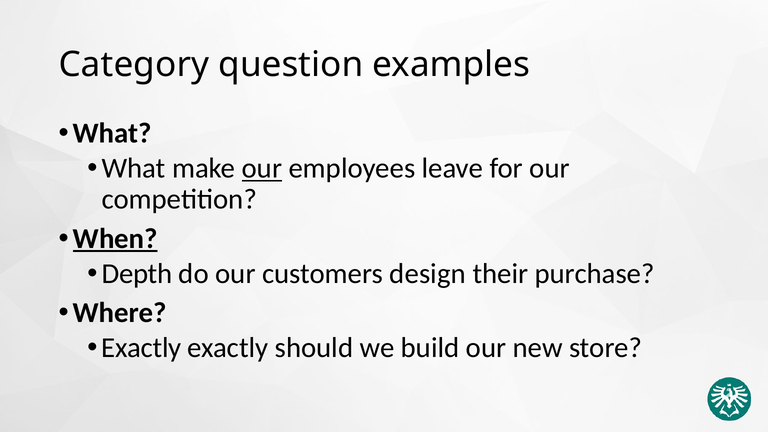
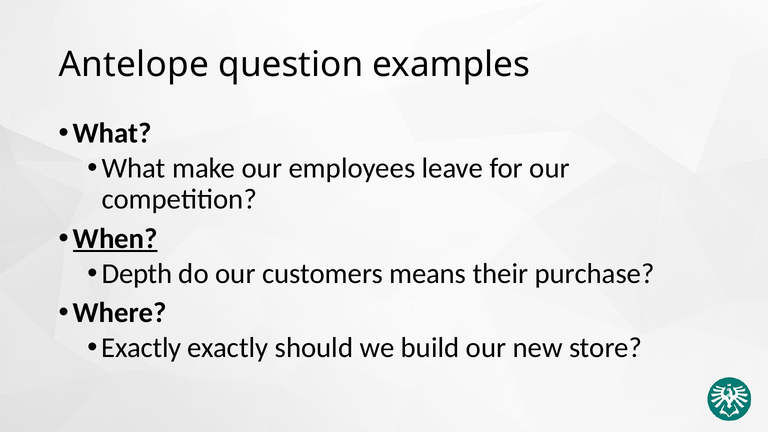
Category: Category -> Antelope (134, 65)
our underline: present -> none (262, 168)
design: design -> means (428, 274)
